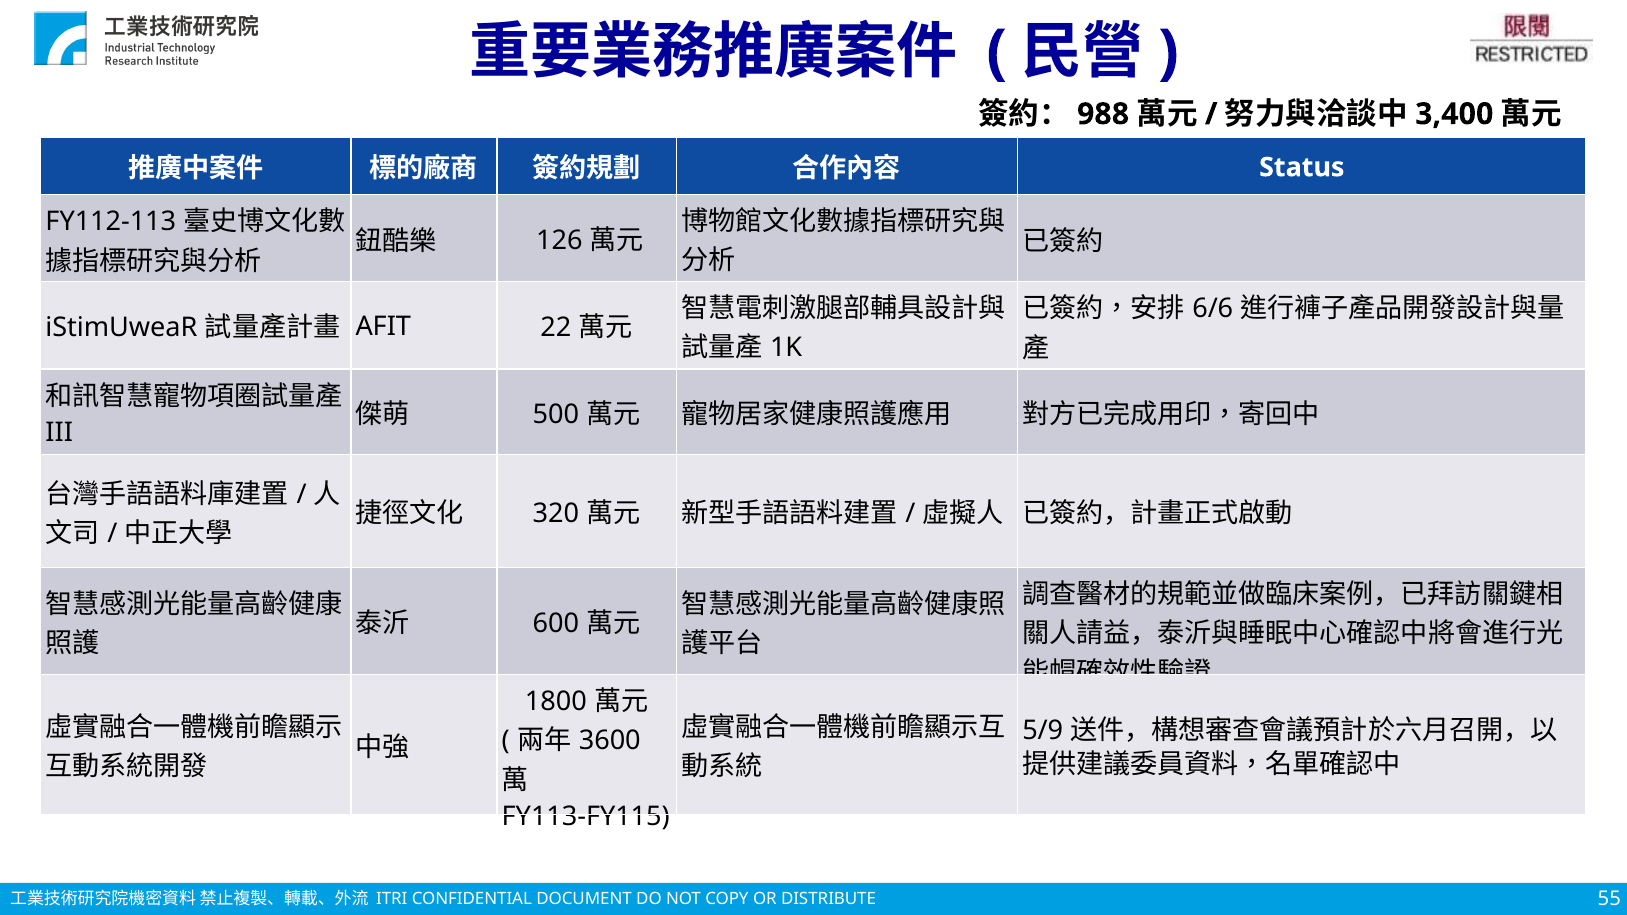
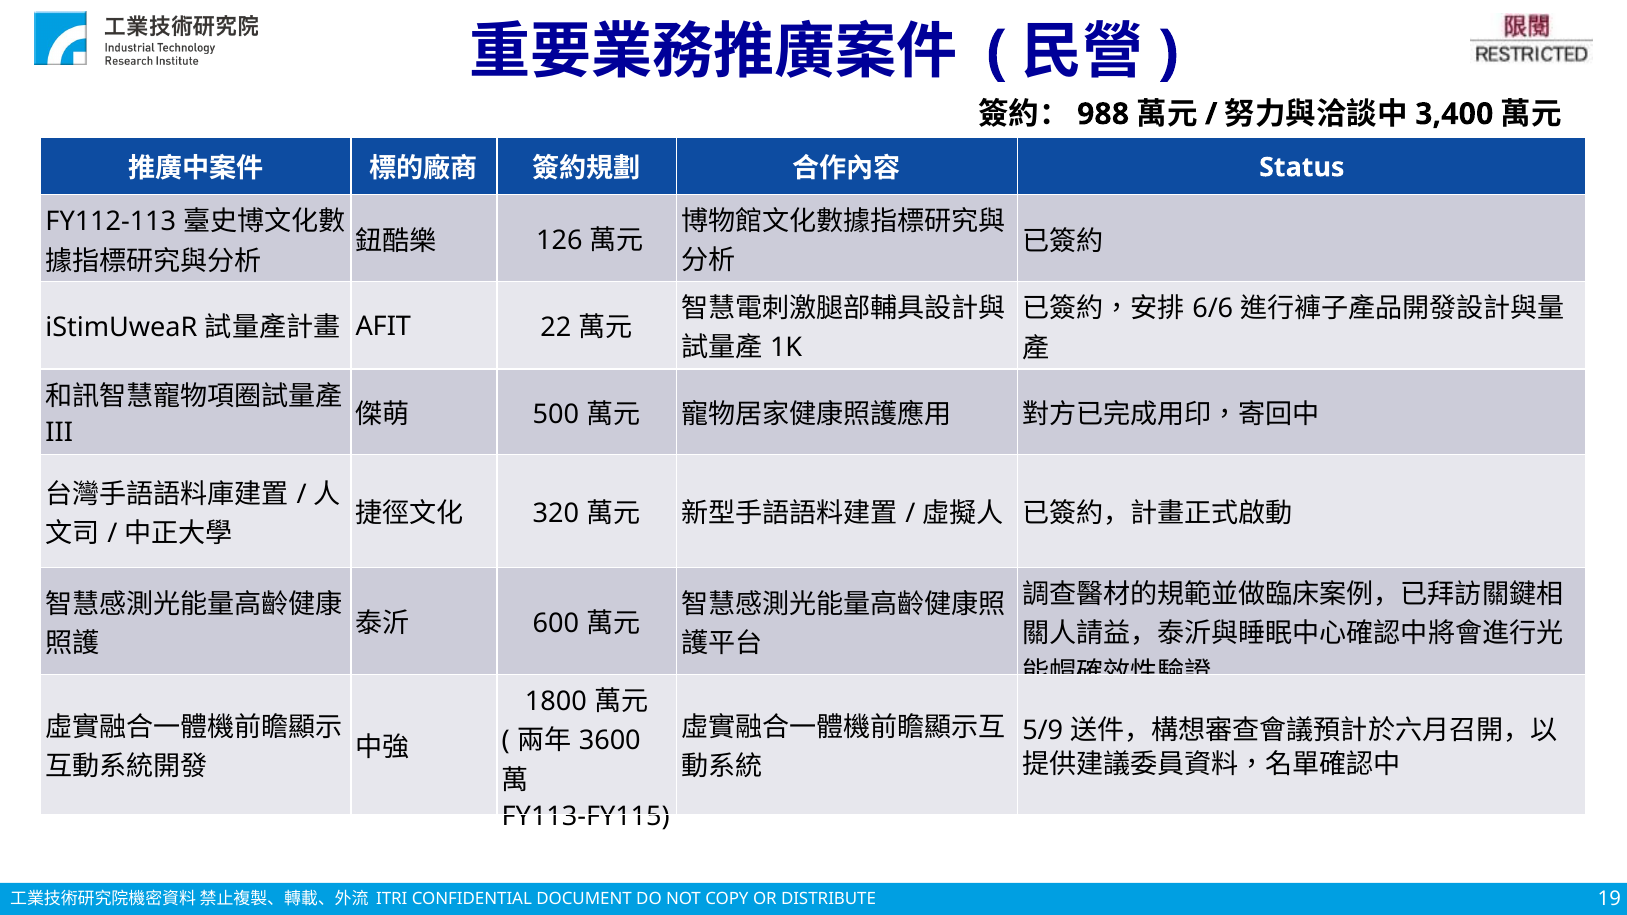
55: 55 -> 19 (1609, 899)
